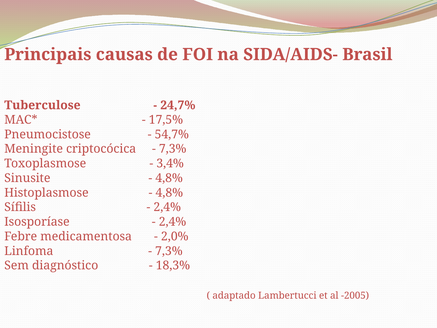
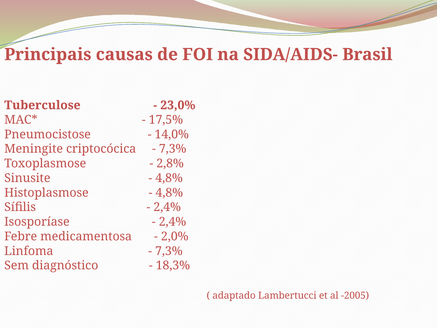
24,7%: 24,7% -> 23,0% (178, 105)
54,7%: 54,7% -> 14,0% (172, 134)
3,4%: 3,4% -> 2,8% (170, 163)
